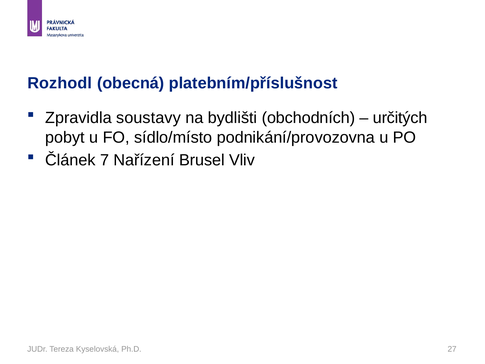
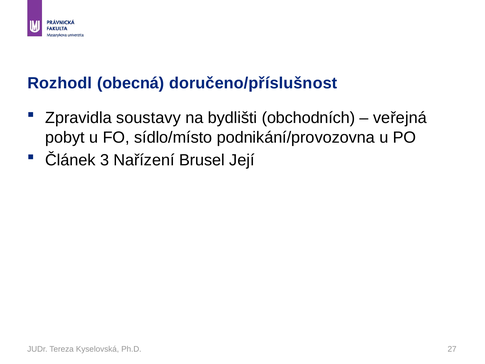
platebním/příslušnost: platebním/příslušnost -> doručeno/příslušnost (253, 83)
určitých: určitých -> veřejná (400, 118)
7: 7 -> 3 (105, 160)
Vliv: Vliv -> Její (242, 160)
